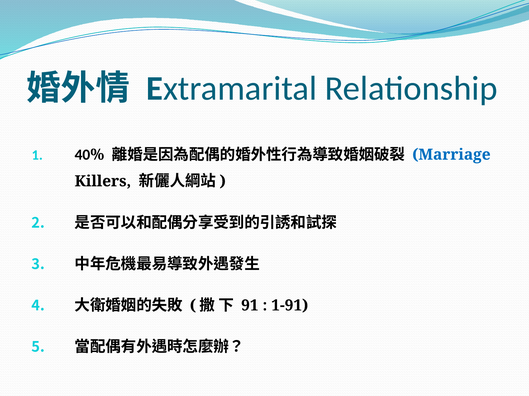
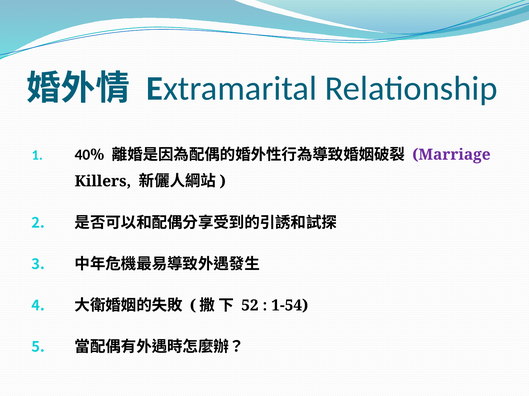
Marriage colour: blue -> purple (451, 155)
91: 91 -> 52 (250, 306)
1-91: 1-91 -> 1-54 (290, 306)
